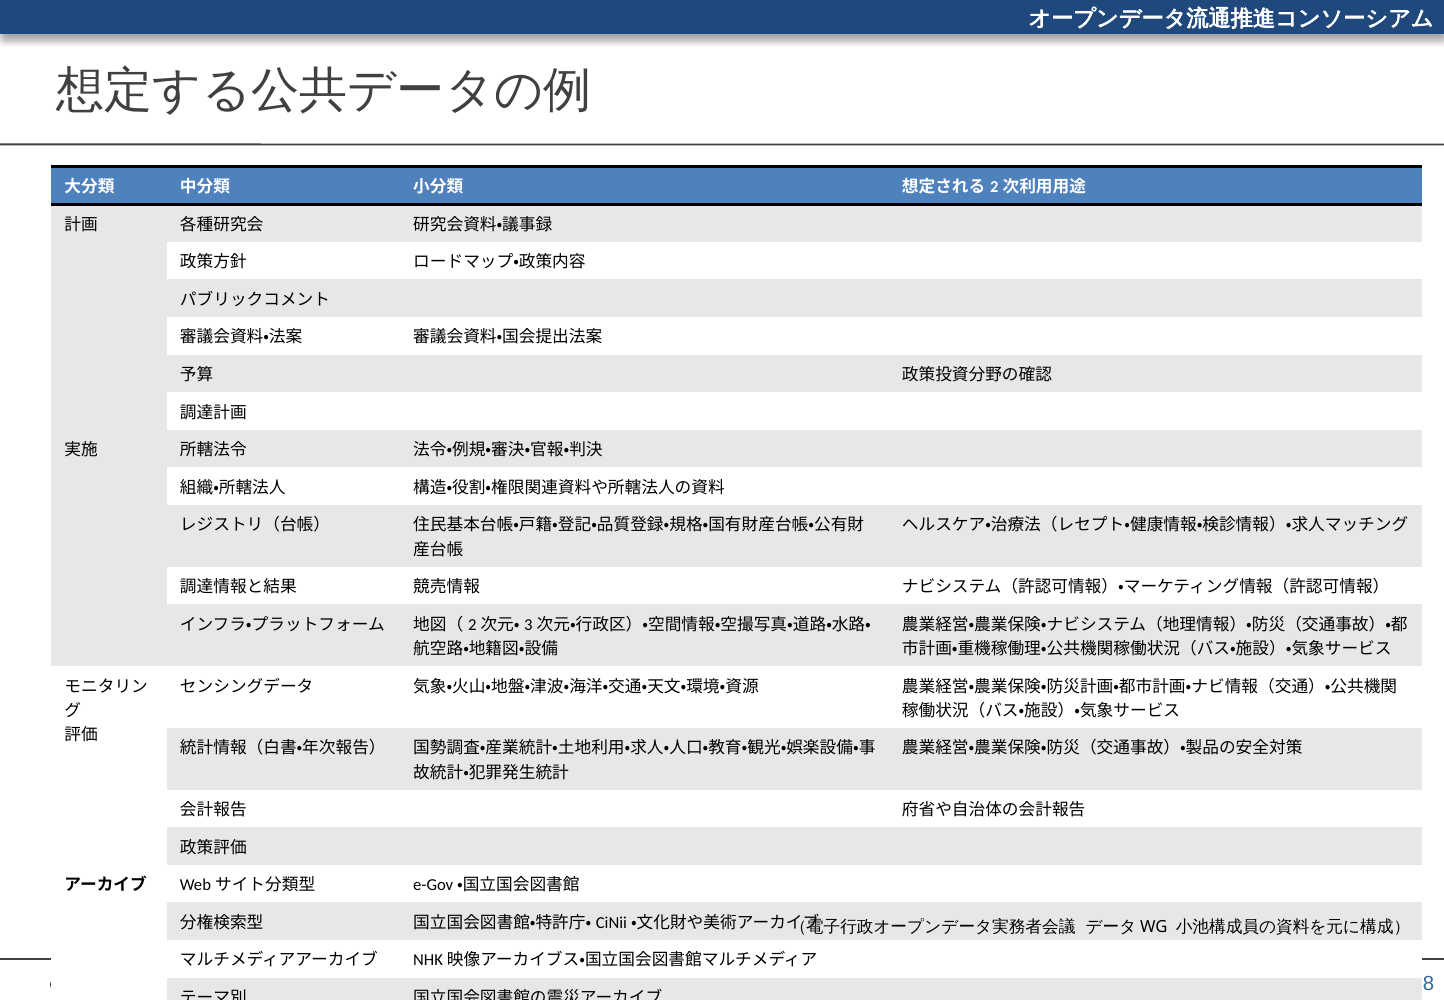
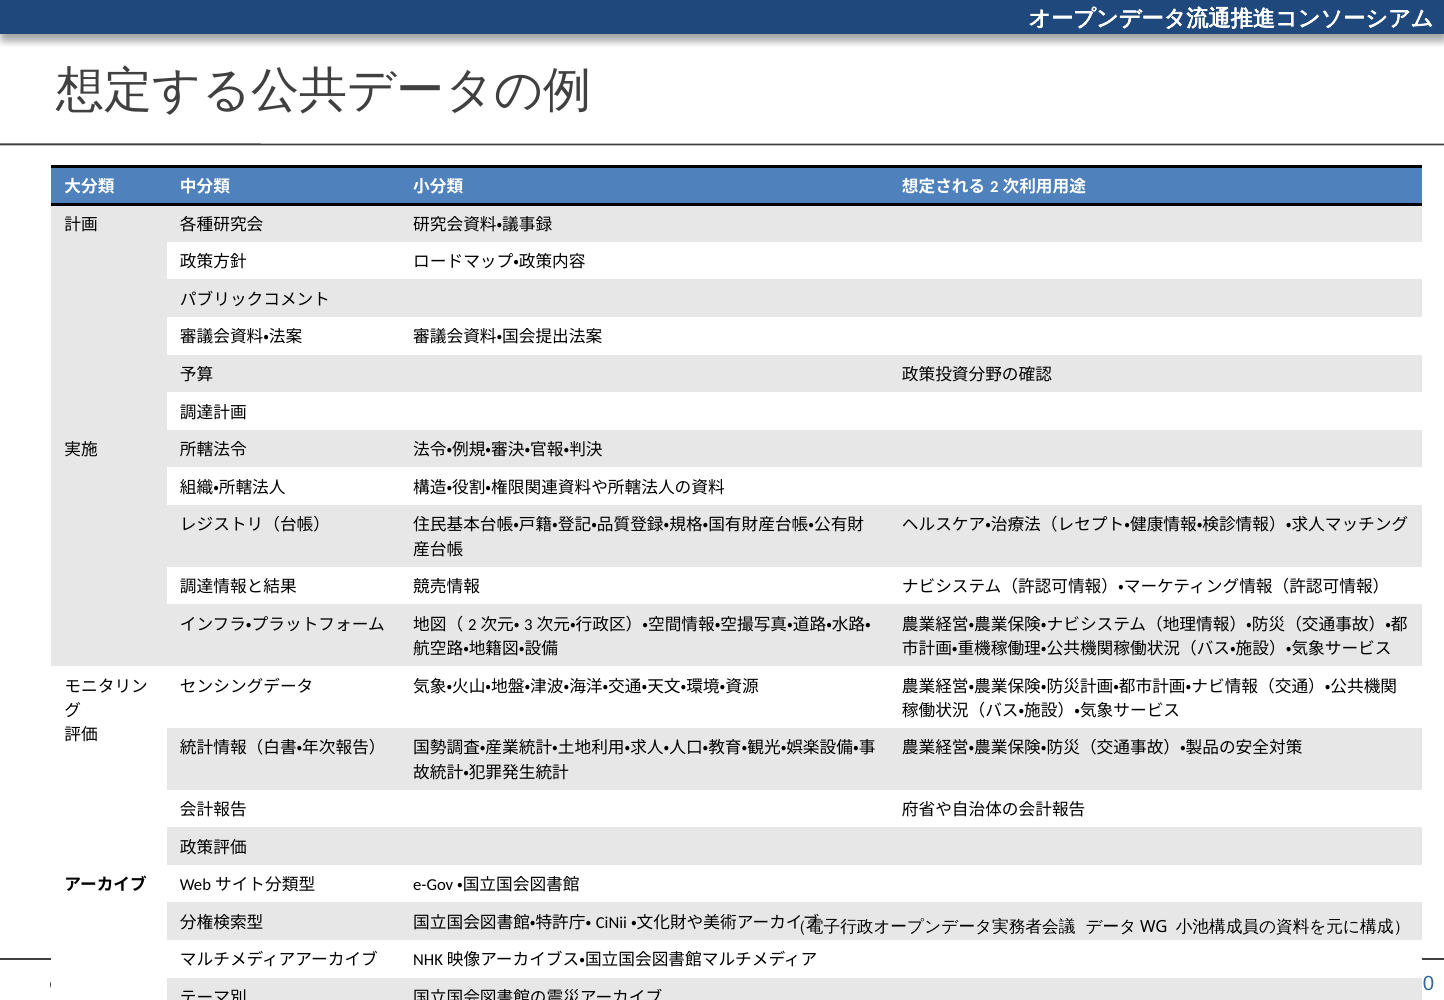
8: 8 -> 0 (1428, 984)
